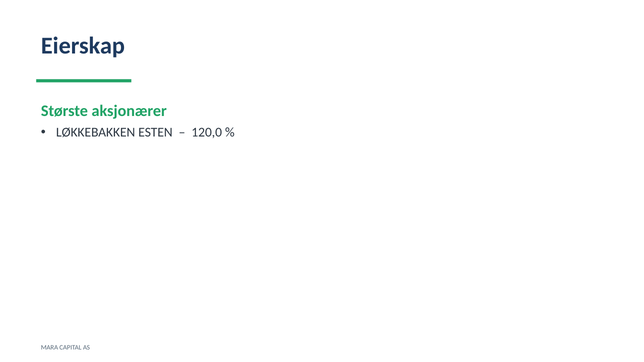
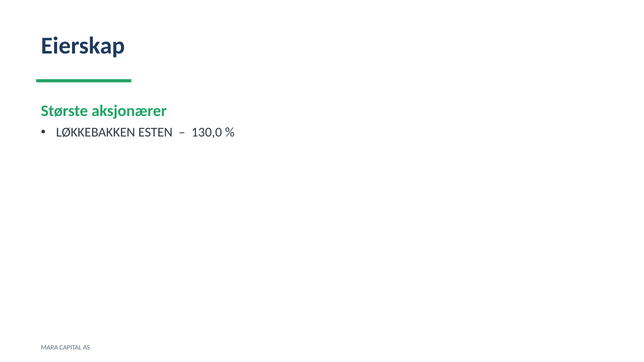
120,0: 120,0 -> 130,0 (207, 132)
